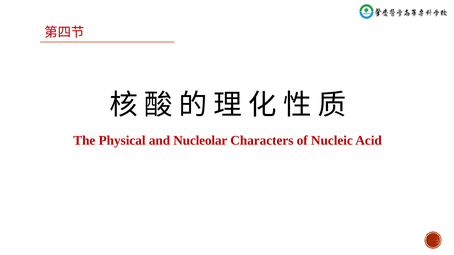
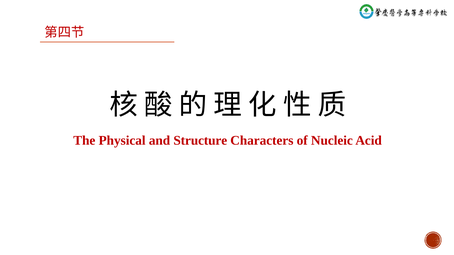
Nucleolar: Nucleolar -> Structure (200, 141)
